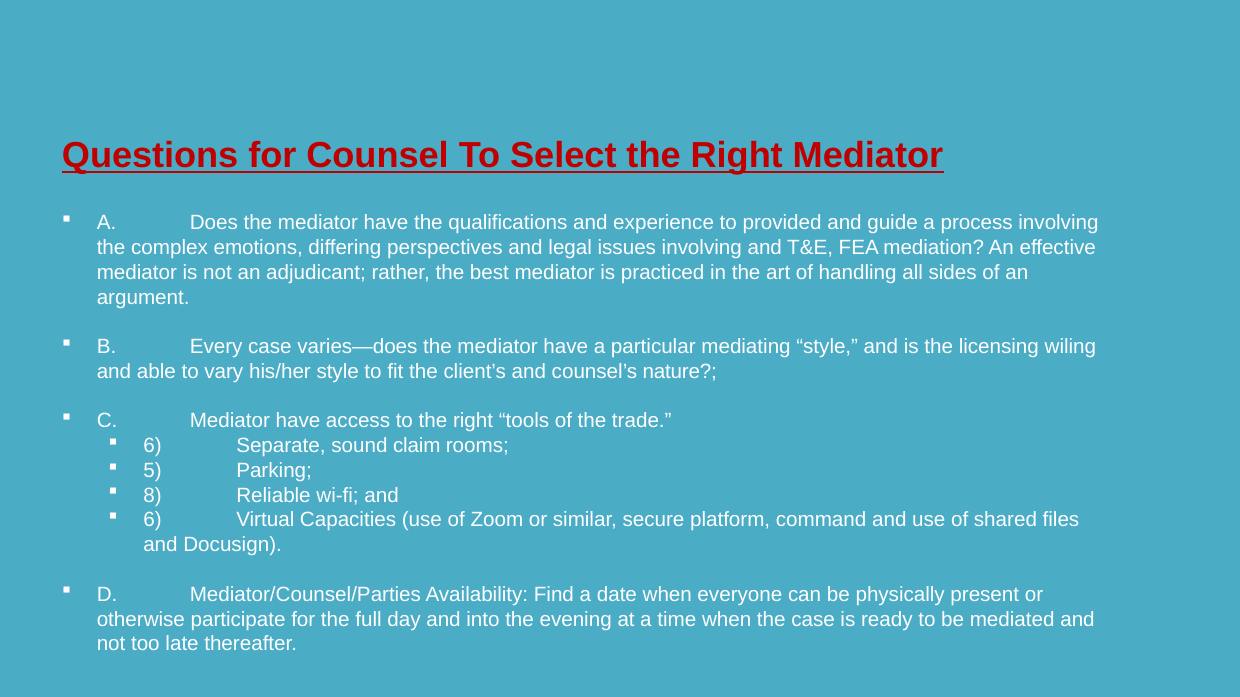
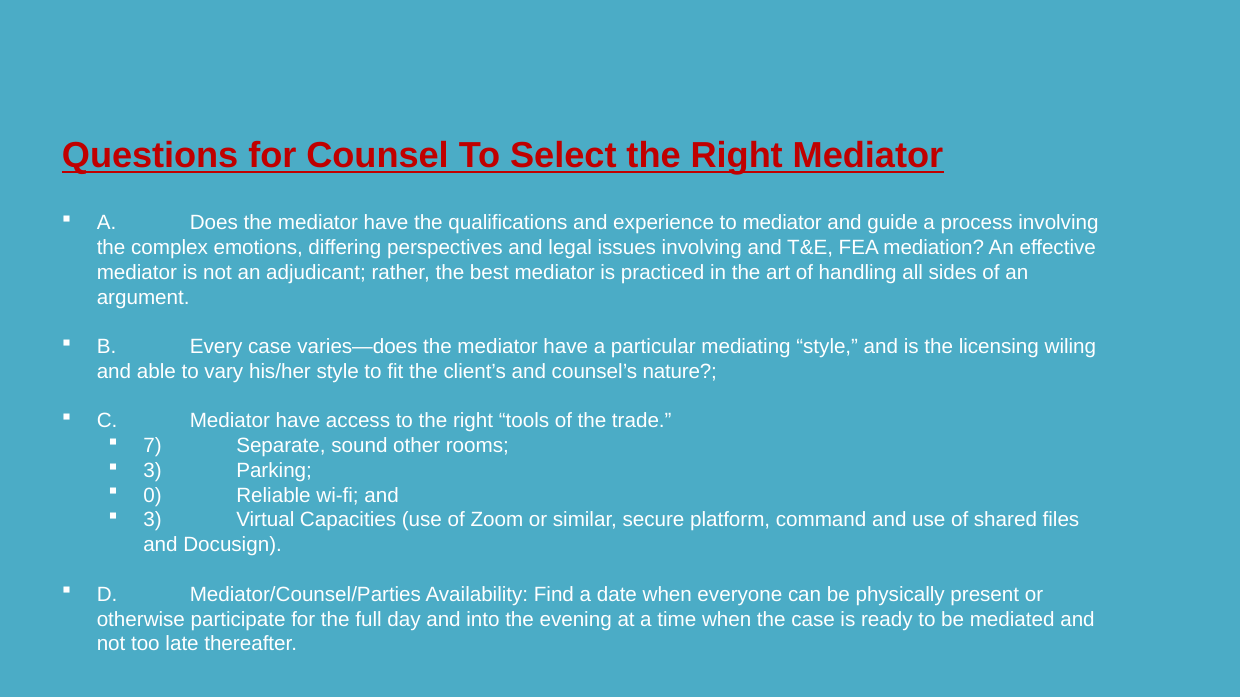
to provided: provided -> mediator (782, 223)
6: 6 -> 7 (153, 446)
claim: claim -> other (417, 446)
5: 5 -> 3 (153, 471)
8: 8 -> 0 (153, 496)
6: 6 -> 3 (153, 521)
